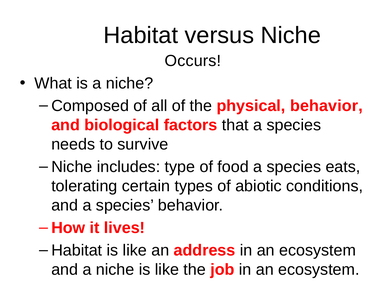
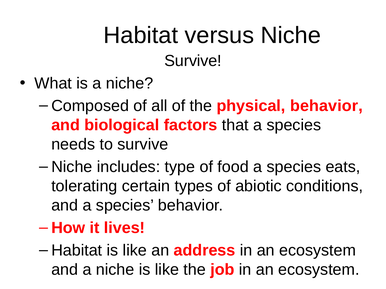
Occurs: Occurs -> Survive (193, 61)
